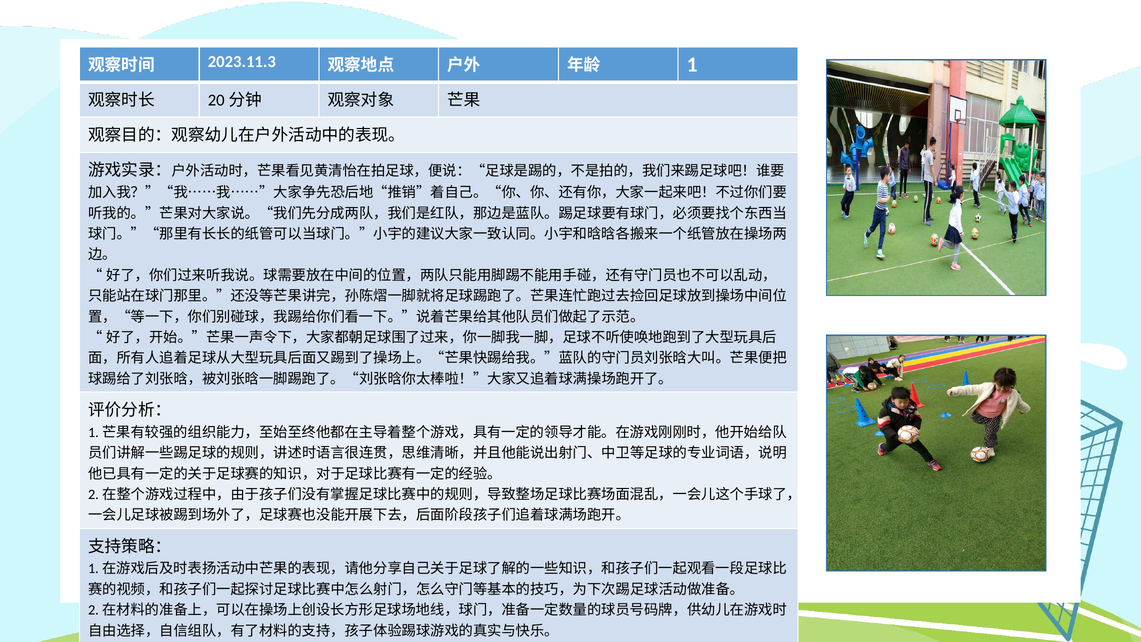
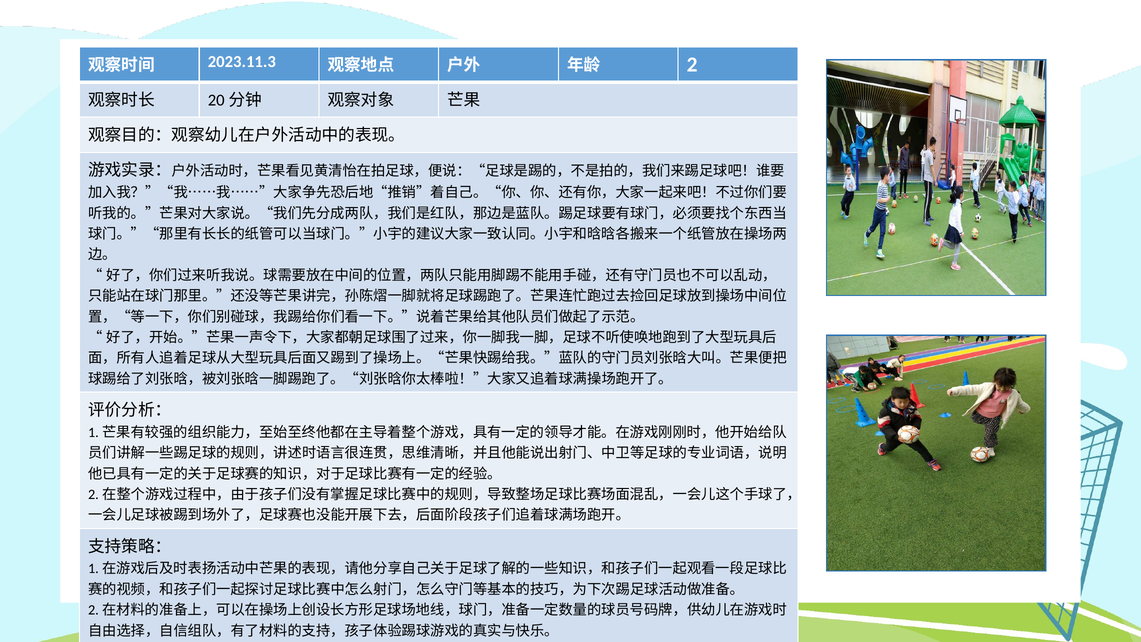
1: 1 -> 2 (692, 65)
